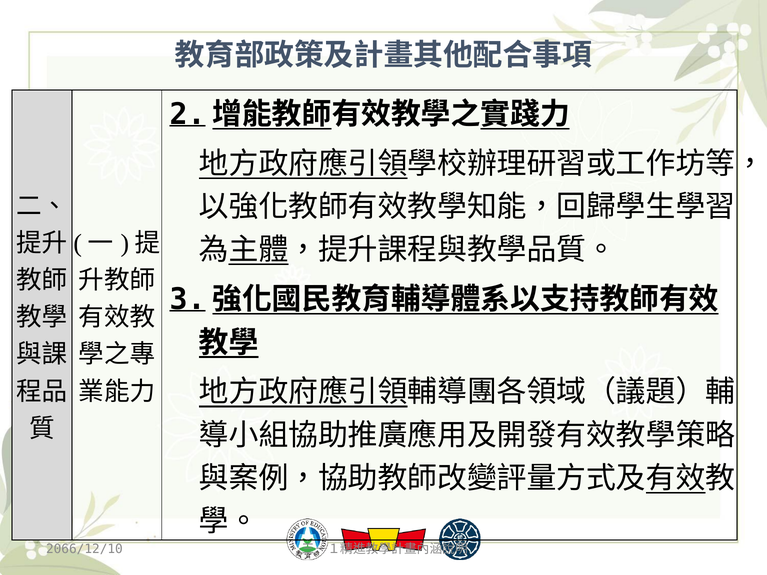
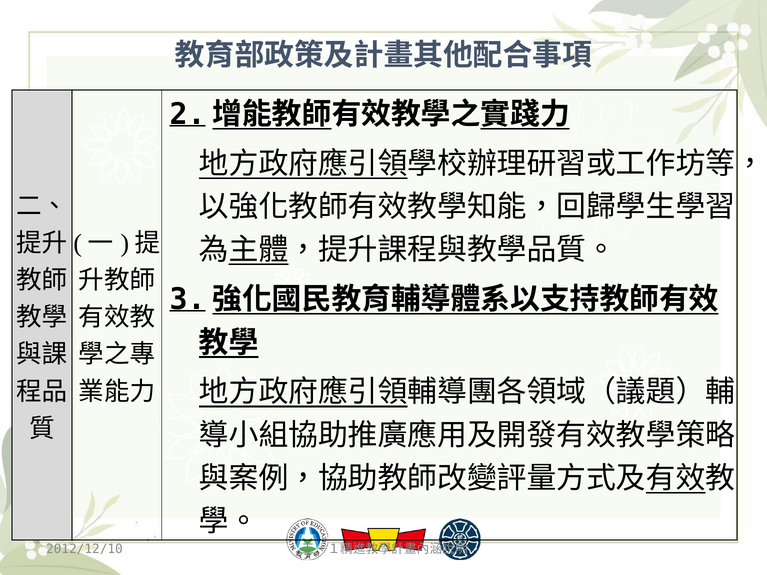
2066/12/10: 2066/12/10 -> 2012/12/10 (84, 549)
